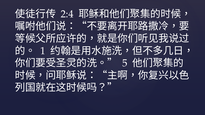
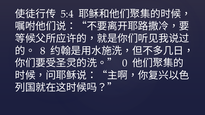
2:4: 2:4 -> 5:4 (67, 14)
1: 1 -> 8 (43, 51)
5: 5 -> 0 (125, 63)
